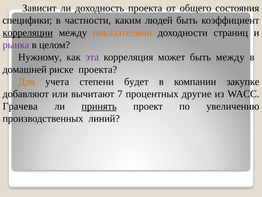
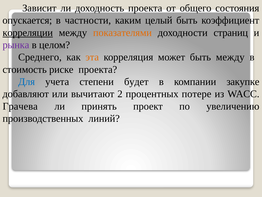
специфики: специфики -> опускается (27, 20)
людей: людей -> целый (159, 20)
Нужному: Нужному -> Среднего (40, 57)
эта colour: purple -> orange (92, 57)
домашней: домашней -> стоимость (25, 69)
Для colour: orange -> blue (27, 82)
7: 7 -> 2 (120, 94)
другие: другие -> потере (197, 94)
принять underline: present -> none (99, 106)
